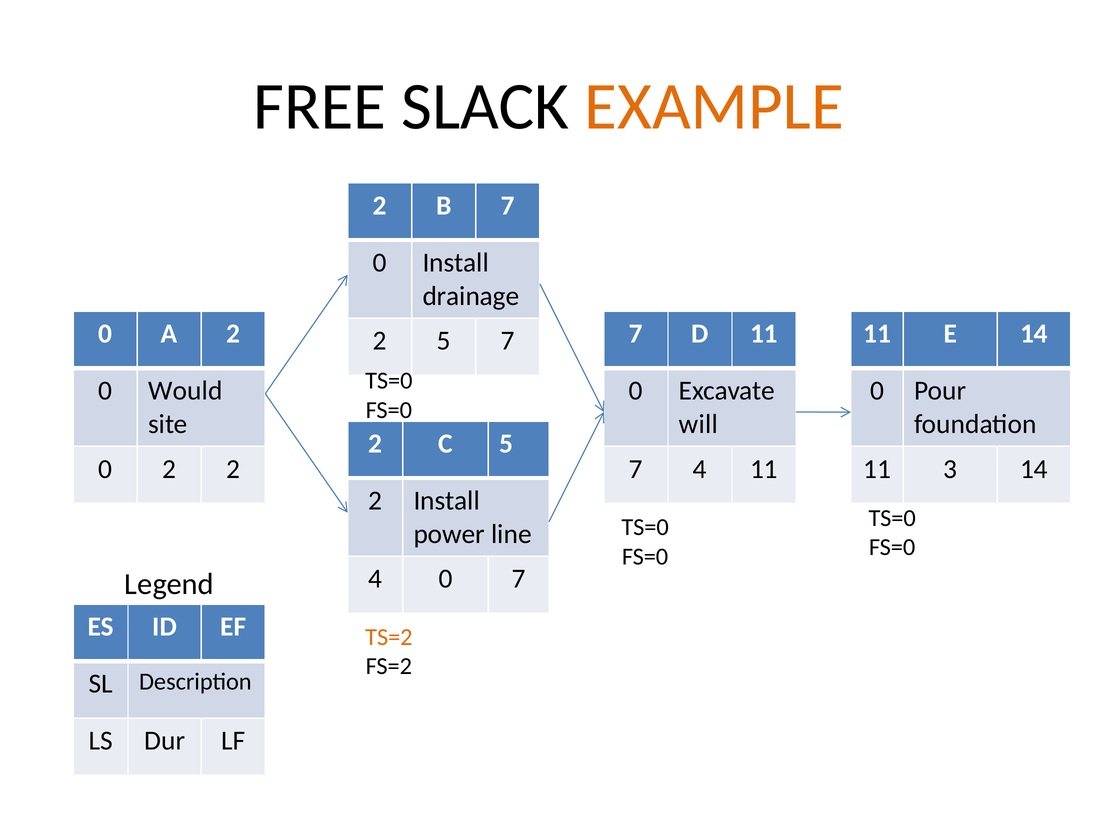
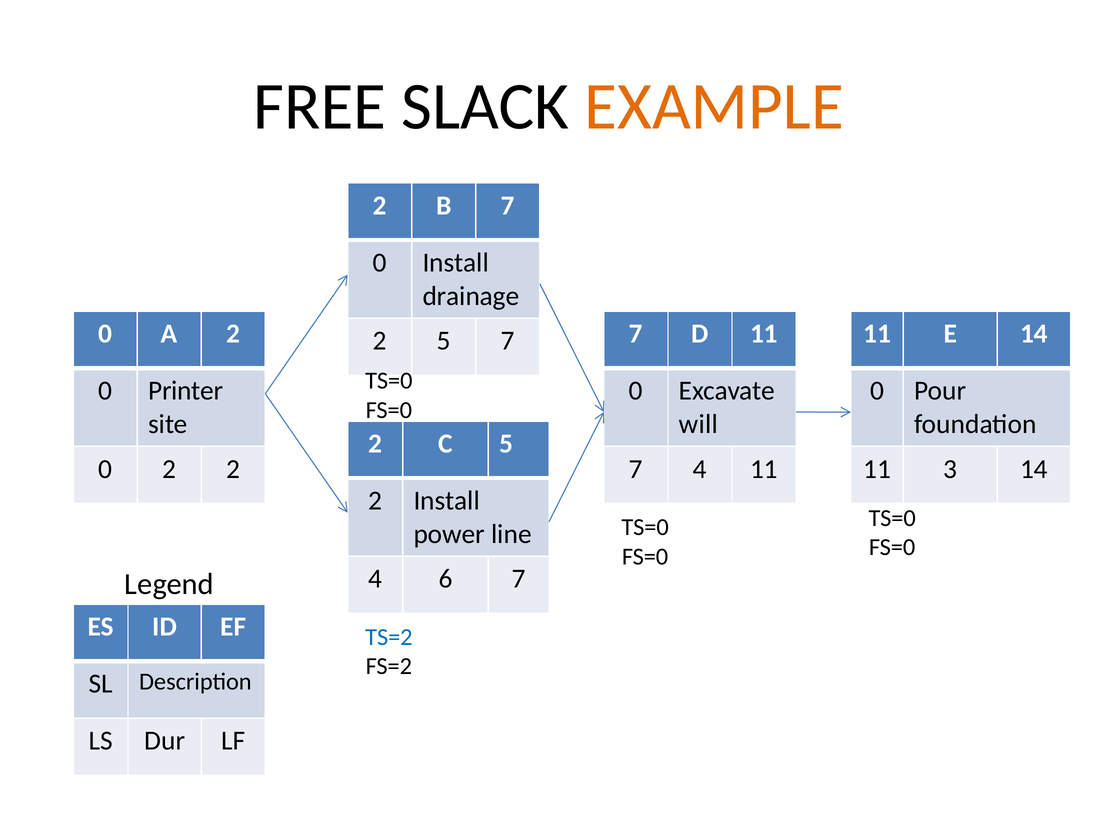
Would: Would -> Printer (186, 391)
4 0: 0 -> 6 (445, 578)
TS=2 colour: orange -> blue (389, 637)
